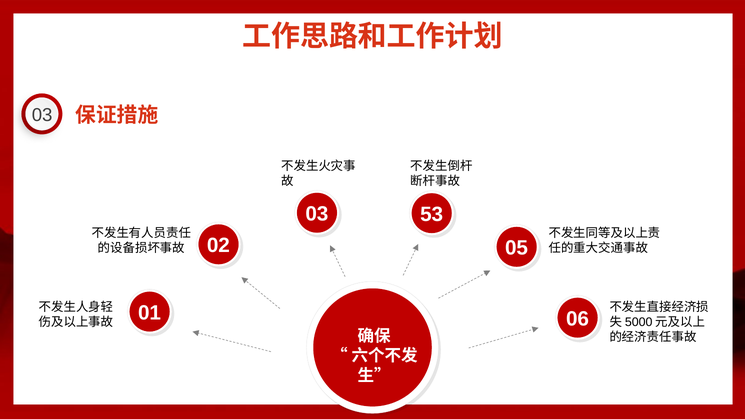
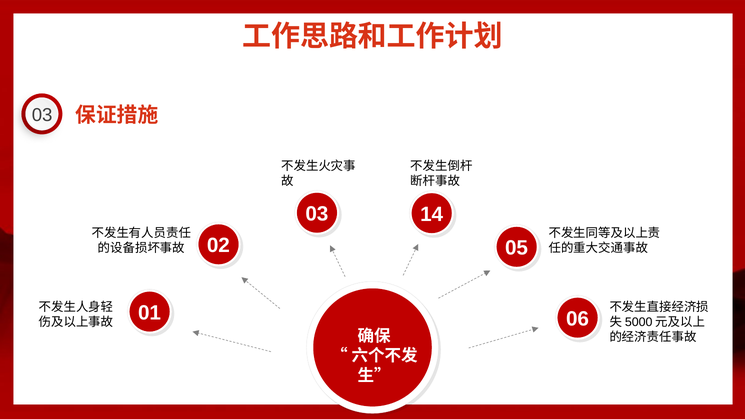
53: 53 -> 14 (432, 214)
